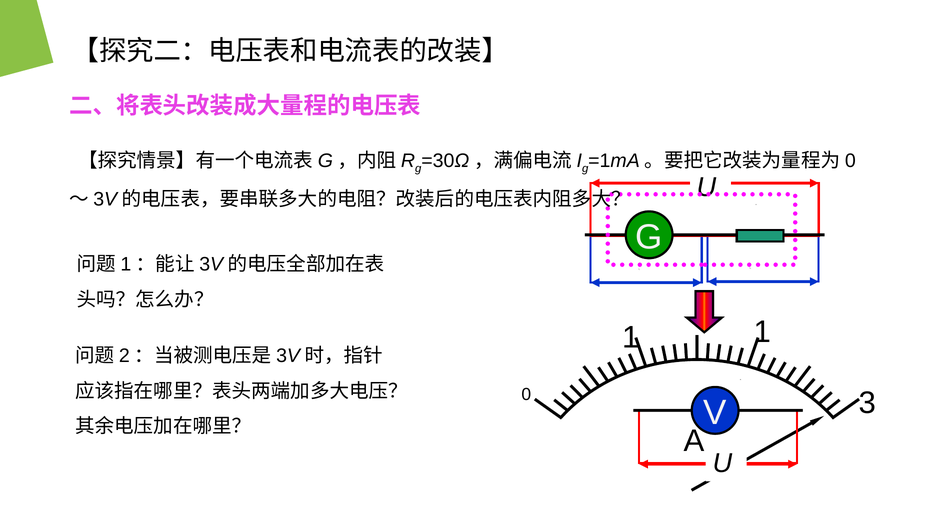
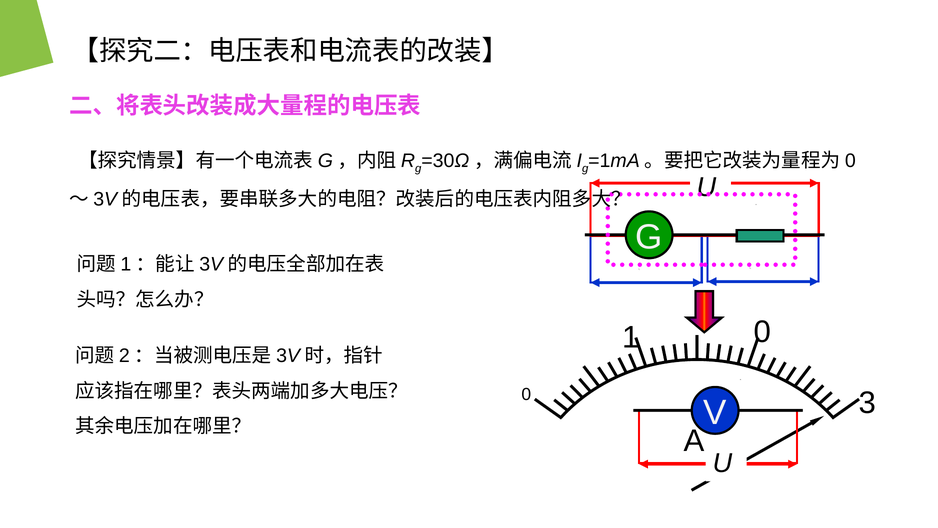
1 1: 1 -> 0 (762, 332)
